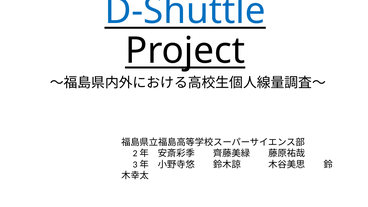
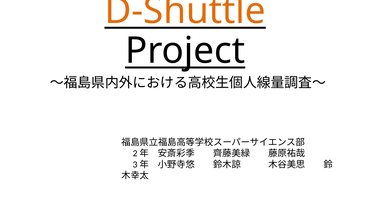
D-Shuttle colour: blue -> orange (185, 11)
